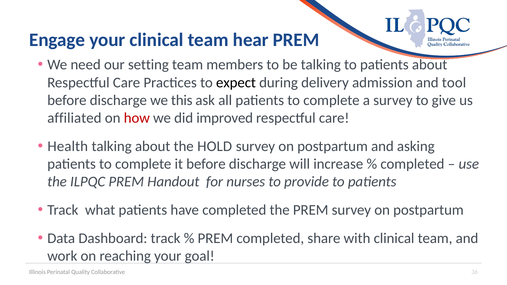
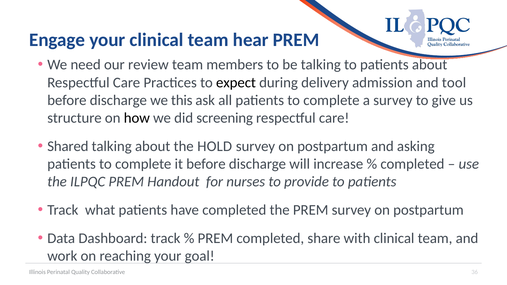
setting: setting -> review (148, 65)
affiliated: affiliated -> structure (74, 118)
how colour: red -> black (137, 118)
improved: improved -> screening (225, 118)
Health: Health -> Shared (68, 146)
